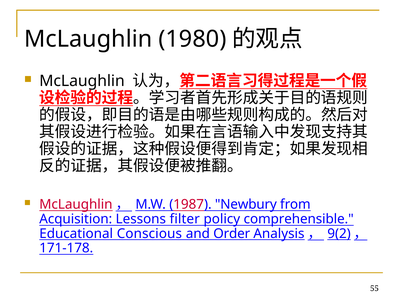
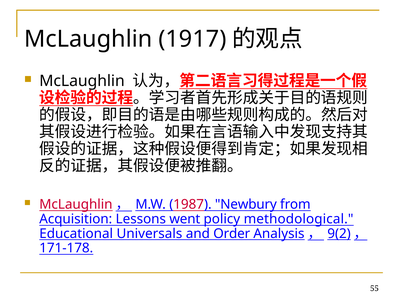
1980: 1980 -> 1917 (192, 39)
filter: filter -> went (185, 219)
comprehensible: comprehensible -> methodological (299, 219)
Conscious: Conscious -> Universals (149, 233)
